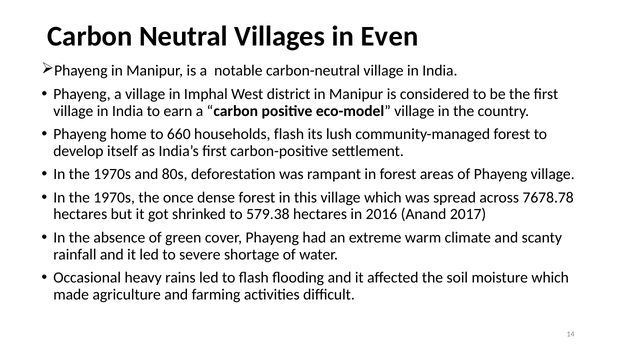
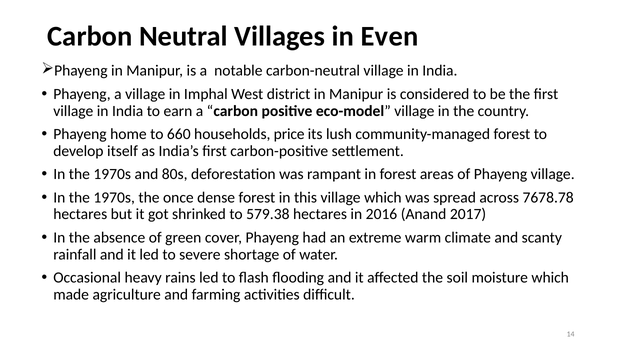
households flash: flash -> price (289, 134)
